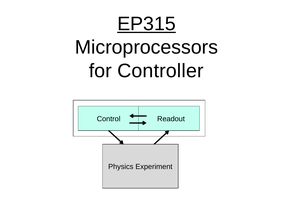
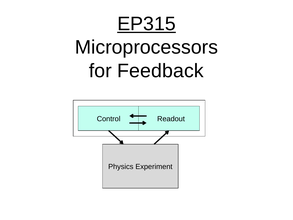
Controller: Controller -> Feedback (160, 71)
